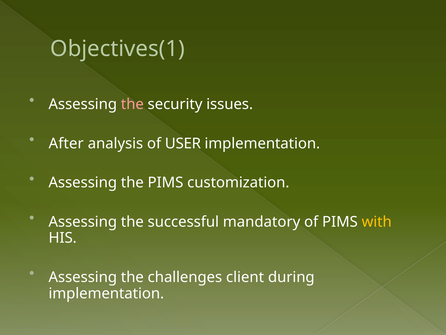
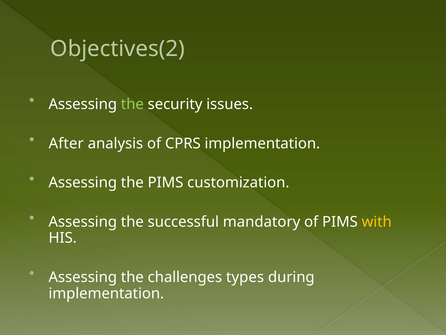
Objectives(1: Objectives(1 -> Objectives(2 (118, 49)
the colour: pink -> light green (132, 104)
USER: USER -> CPRS (183, 143)
client: client -> types (245, 277)
